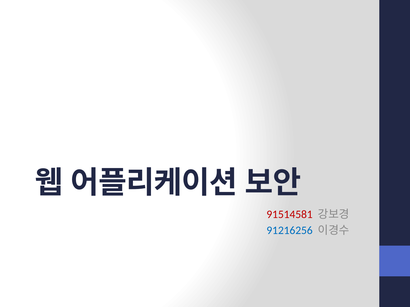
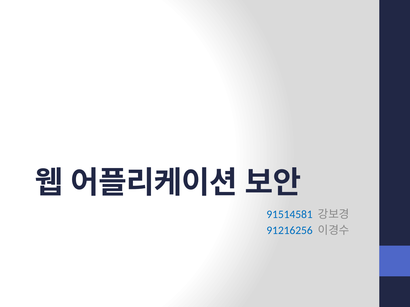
91514581 colour: red -> blue (290, 215)
